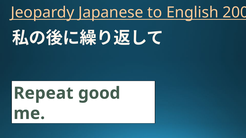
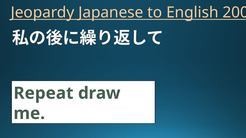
good: good -> draw (99, 93)
